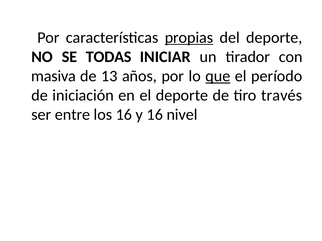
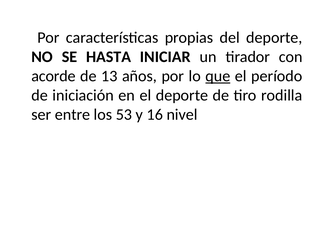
propias underline: present -> none (189, 38)
TODAS: TODAS -> HASTA (109, 57)
masiva: masiva -> acorde (54, 76)
través: través -> rodilla (282, 96)
los 16: 16 -> 53 (124, 115)
